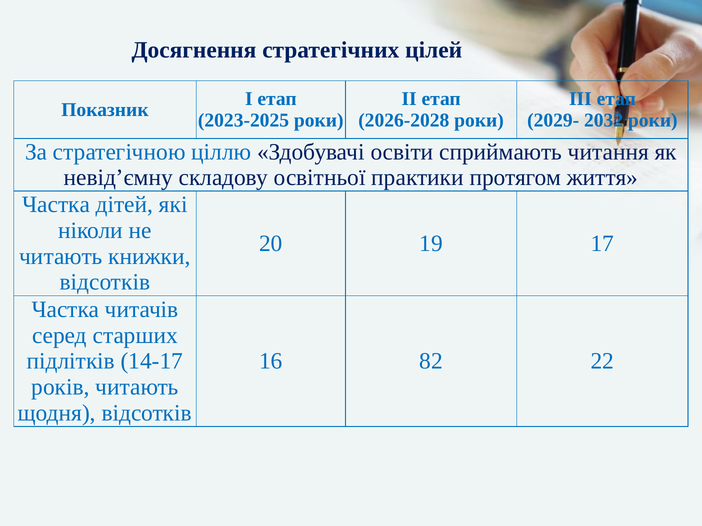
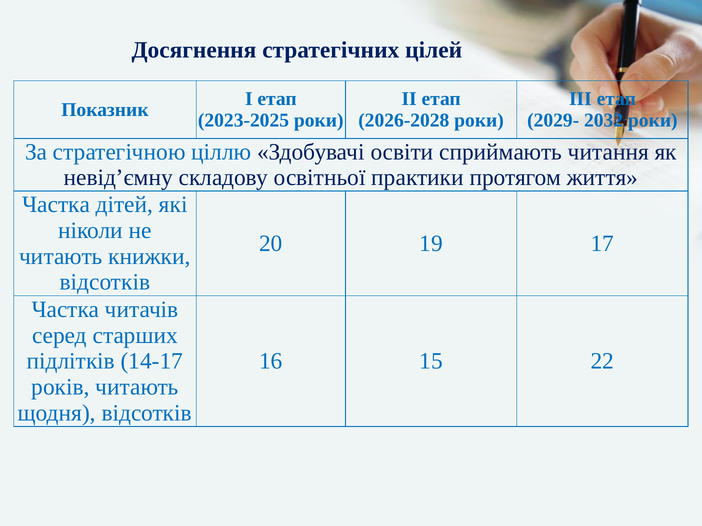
82: 82 -> 15 (431, 362)
